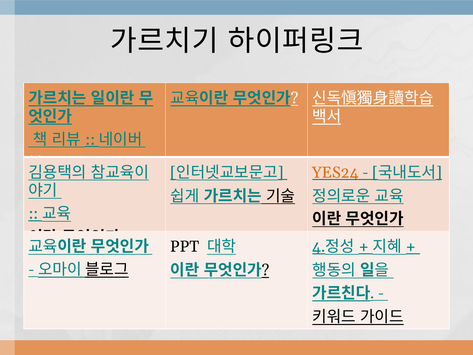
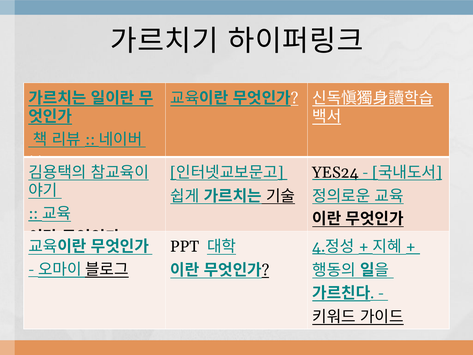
YES24 colour: orange -> black (335, 172)
